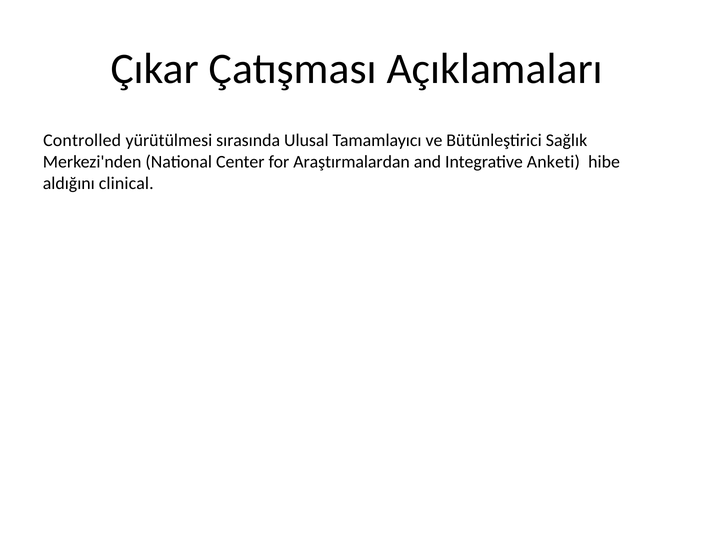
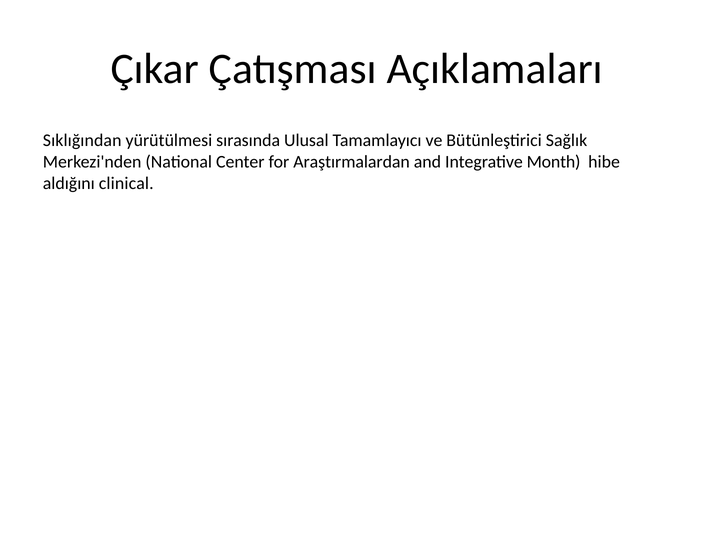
Controlled: Controlled -> Sıklığından (82, 140)
Anketi: Anketi -> Month (554, 162)
